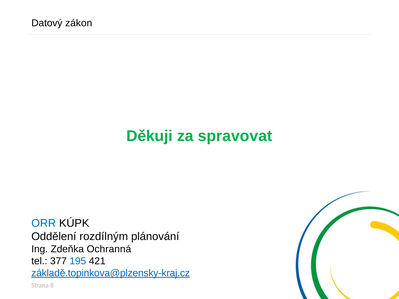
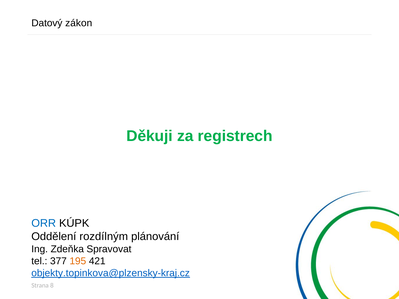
spravovat: spravovat -> registrech (235, 136)
Ochranná: Ochranná -> Spravovat (109, 249)
195 colour: blue -> orange (78, 261)
základě.topinkova@plzensky-kraj.cz: základě.topinkova@plzensky-kraj.cz -> objekty.topinkova@plzensky-kraj.cz (111, 273)
